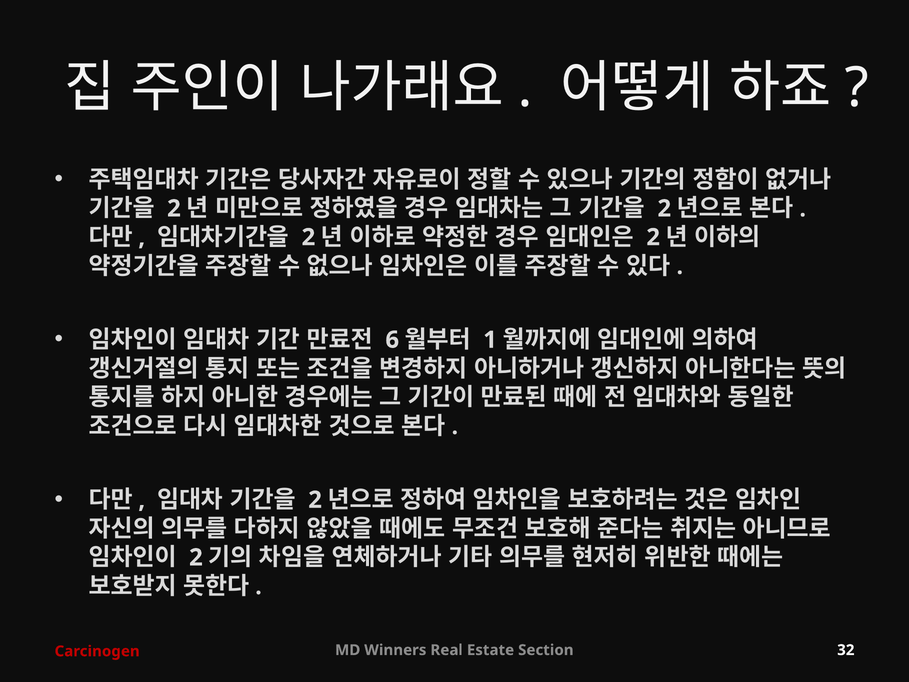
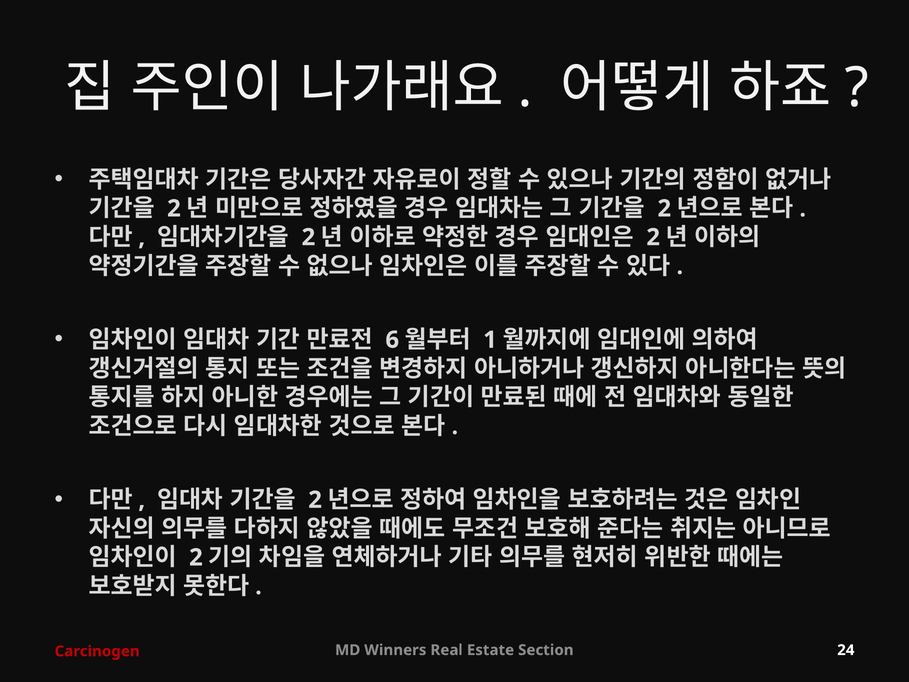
32: 32 -> 24 (846, 650)
